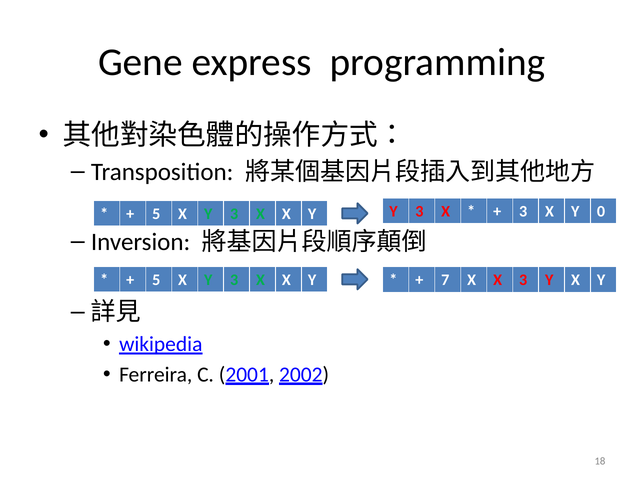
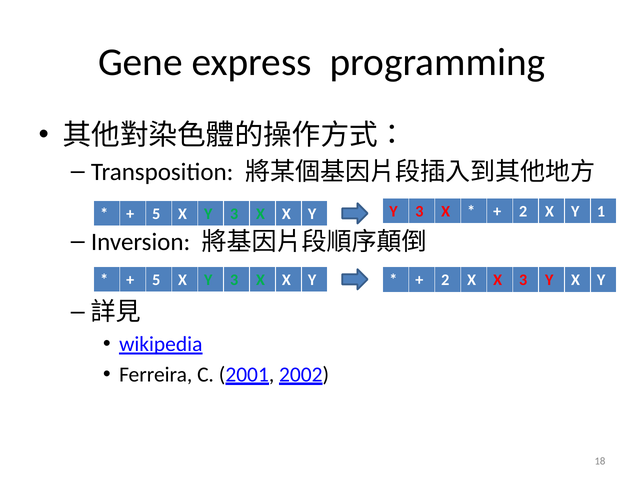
3: 3 -> 2 (523, 211)
0: 0 -> 1 (601, 211)
7: 7 -> 2 (445, 280)
